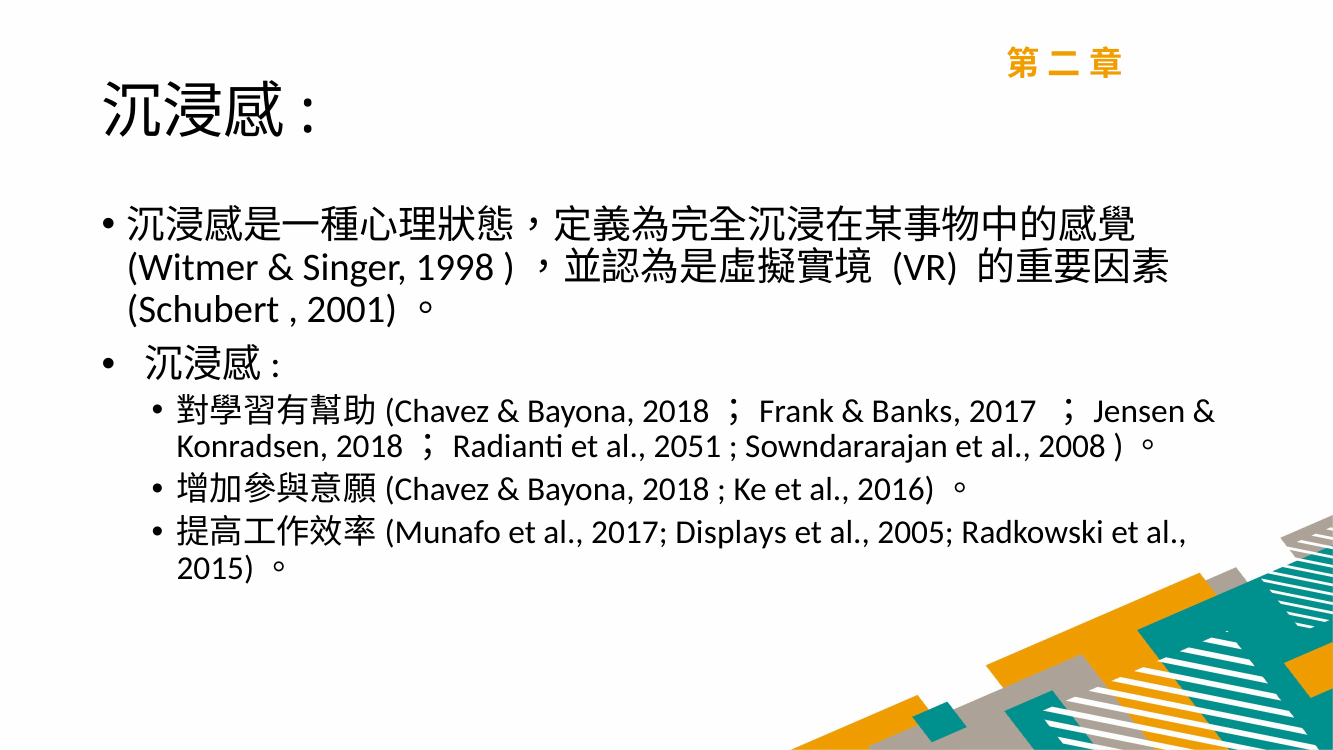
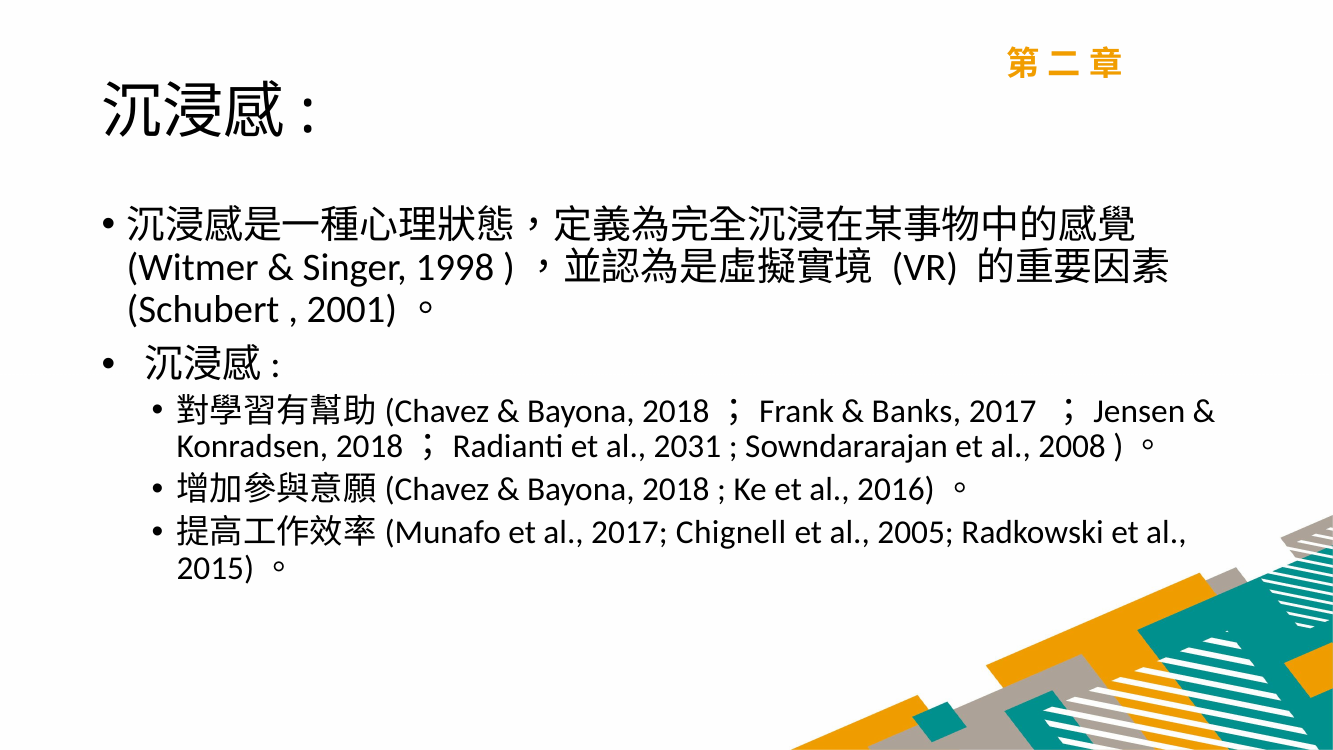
2051: 2051 -> 2031 (687, 447)
Displays: Displays -> Chignell (731, 533)
